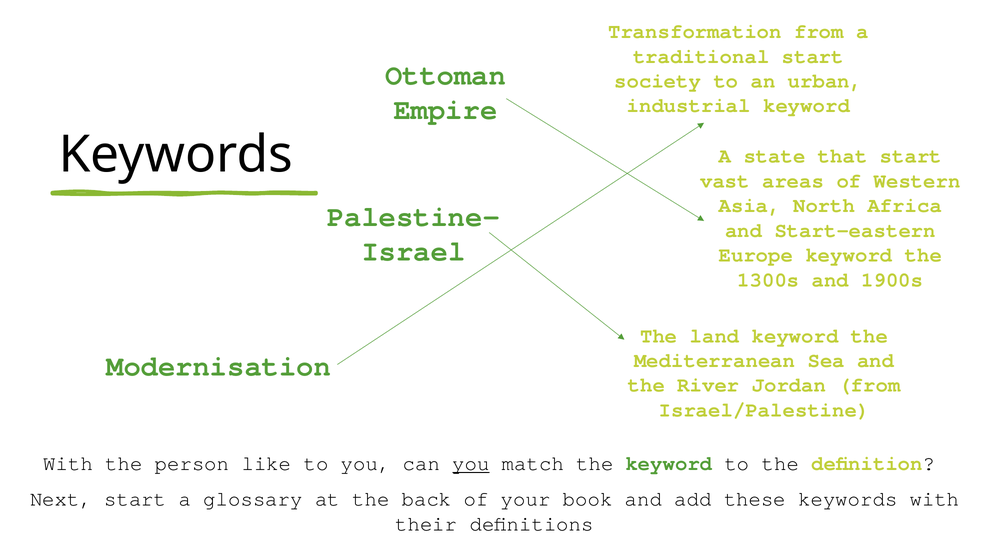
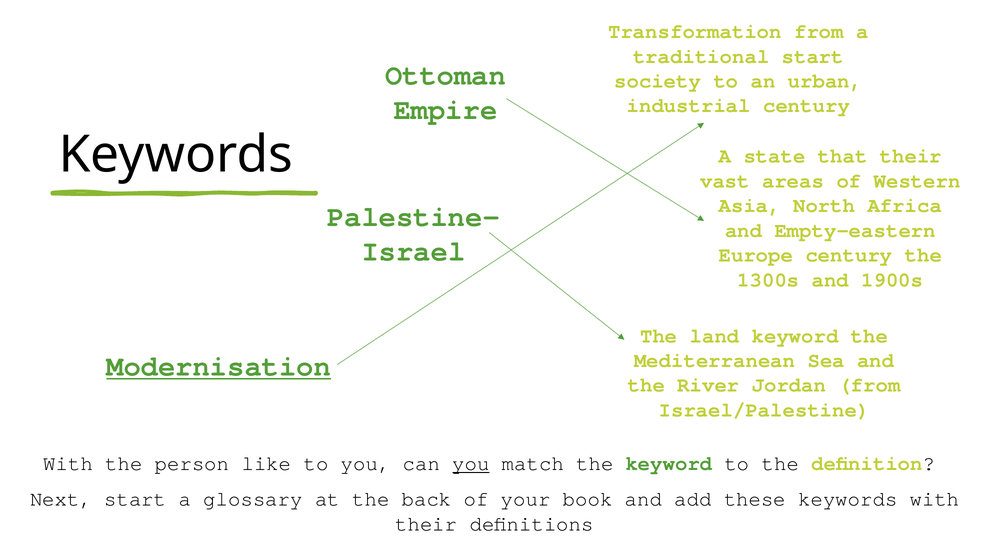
industrial keyword: keyword -> century (807, 106)
that start: start -> their (911, 156)
Start-eastern: Start-eastern -> Empty-eastern (855, 230)
Europe keyword: keyword -> century (849, 255)
Modernisation underline: none -> present (219, 366)
